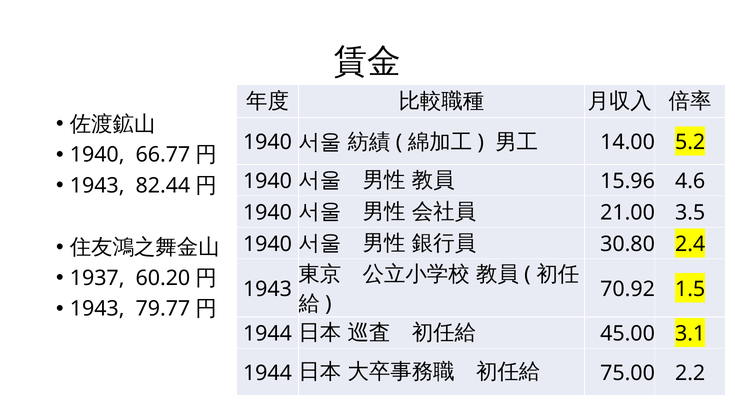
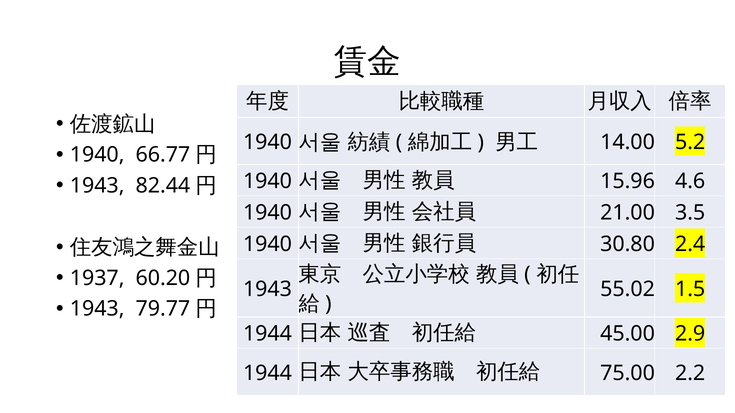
70.92: 70.92 -> 55.02 (628, 289)
3.1: 3.1 -> 2.9 (690, 334)
